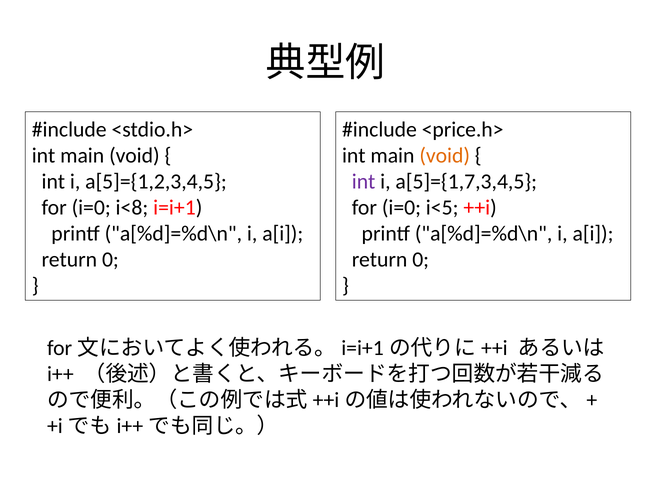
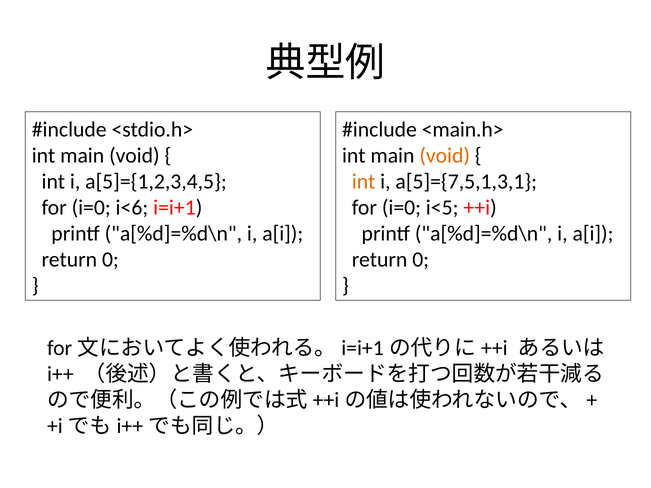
<price.h>: <price.h> -> <main.h> (463, 130)
int colour: purple -> orange (364, 182)
a[5]={1,7,3,4,5: a[5]={1,7,3,4,5 -> a[5]={7,5,1,3,1 (466, 182)
i<8: i<8 -> i<6 (132, 208)
